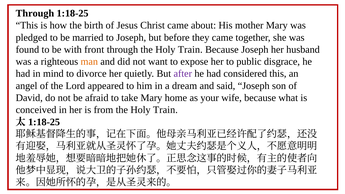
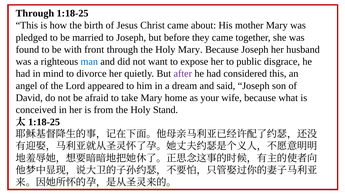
through the Holy Train: Train -> Mary (190, 50)
man colour: orange -> blue (89, 62)
from the Holy Train: Train -> Stand (166, 110)
